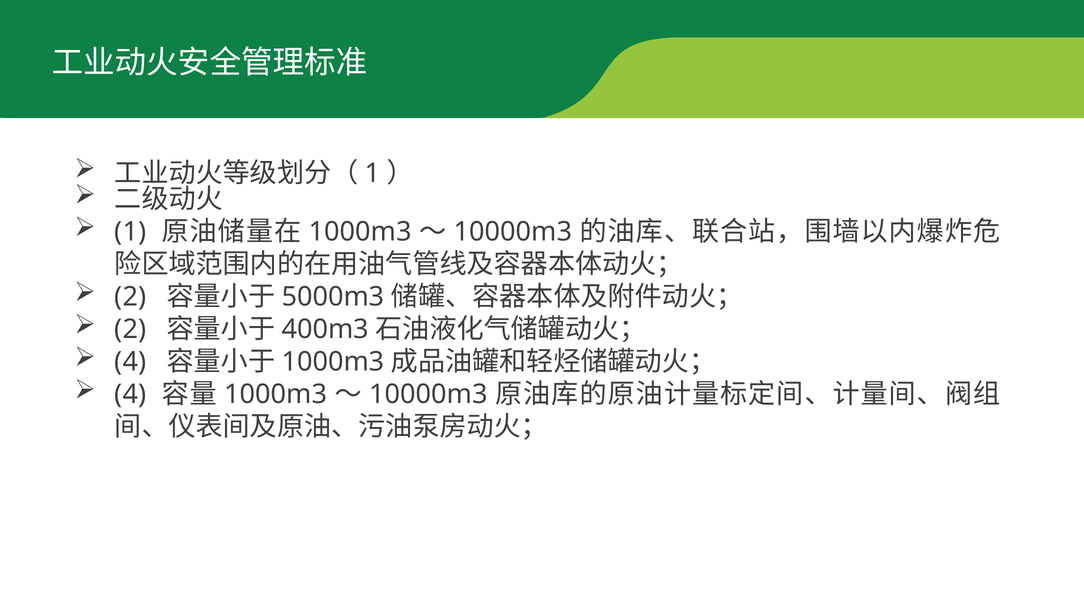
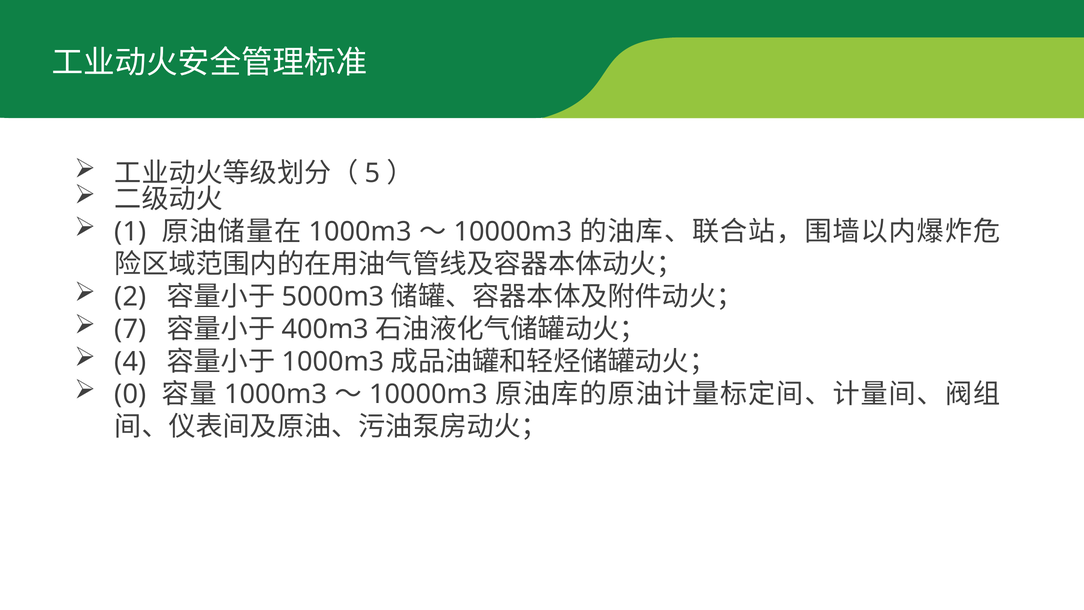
1: 1 -> 5 (373, 173)
2: 2 -> 7 (130, 329)
4: 4 -> 0 (130, 394)
